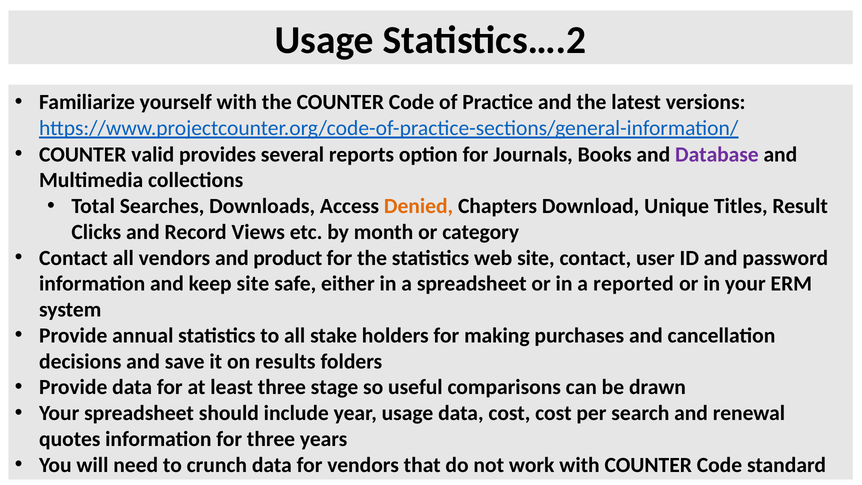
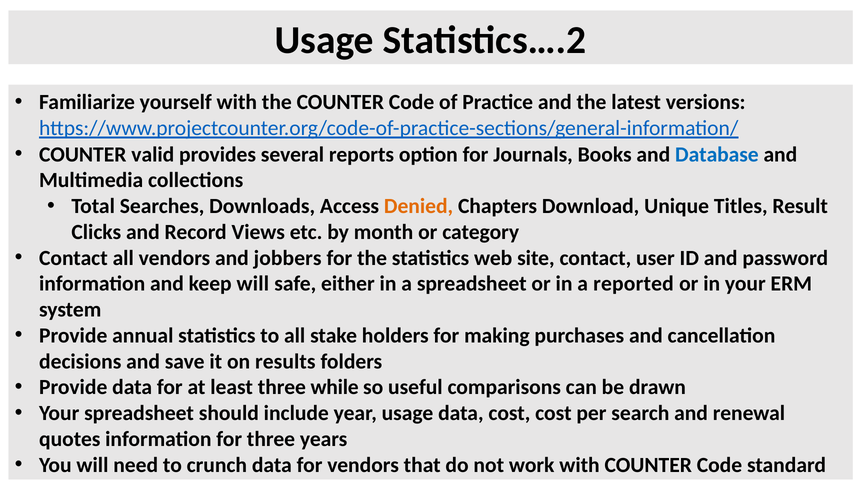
Database colour: purple -> blue (717, 154)
product: product -> jobbers (288, 258)
keep site: site -> will (253, 284)
stage: stage -> while (335, 387)
